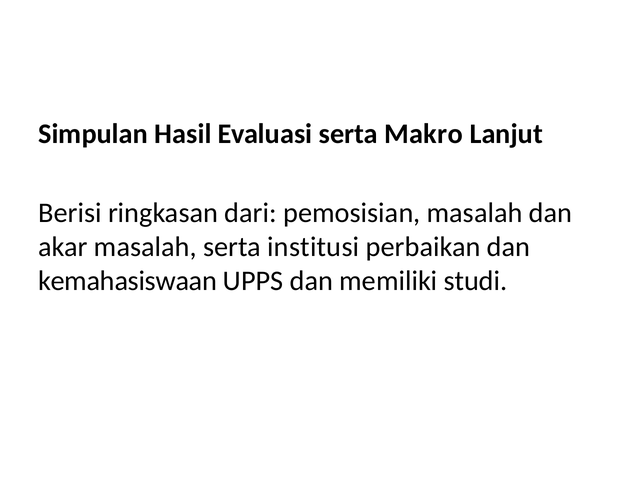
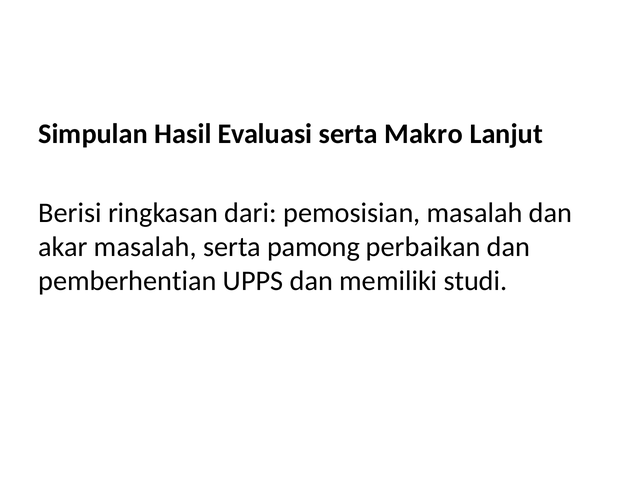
institusi: institusi -> pamong (314, 247)
kemahasiswaan: kemahasiswaan -> pemberhentian (127, 281)
